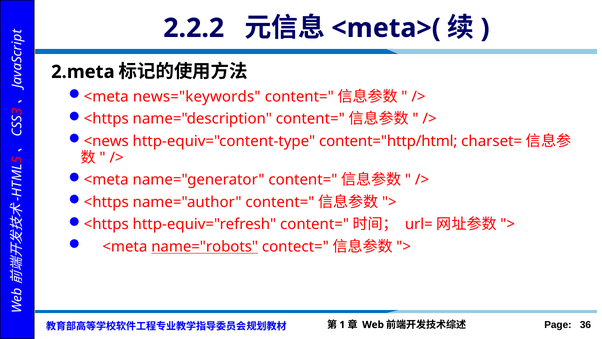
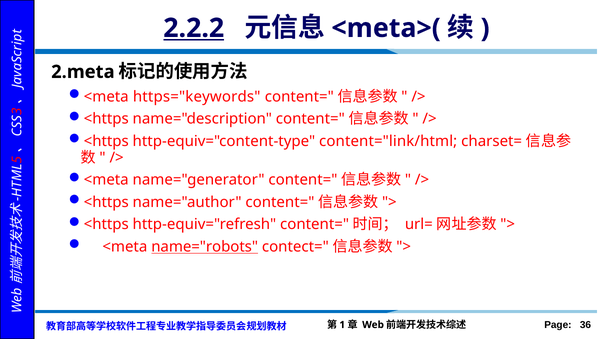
2.2.2 underline: none -> present (194, 28)
news="keywords: news="keywords -> https="keywords (197, 97)
<news: <news -> <https (106, 141)
content="http/html: content="http/html -> content="link/html (388, 141)
